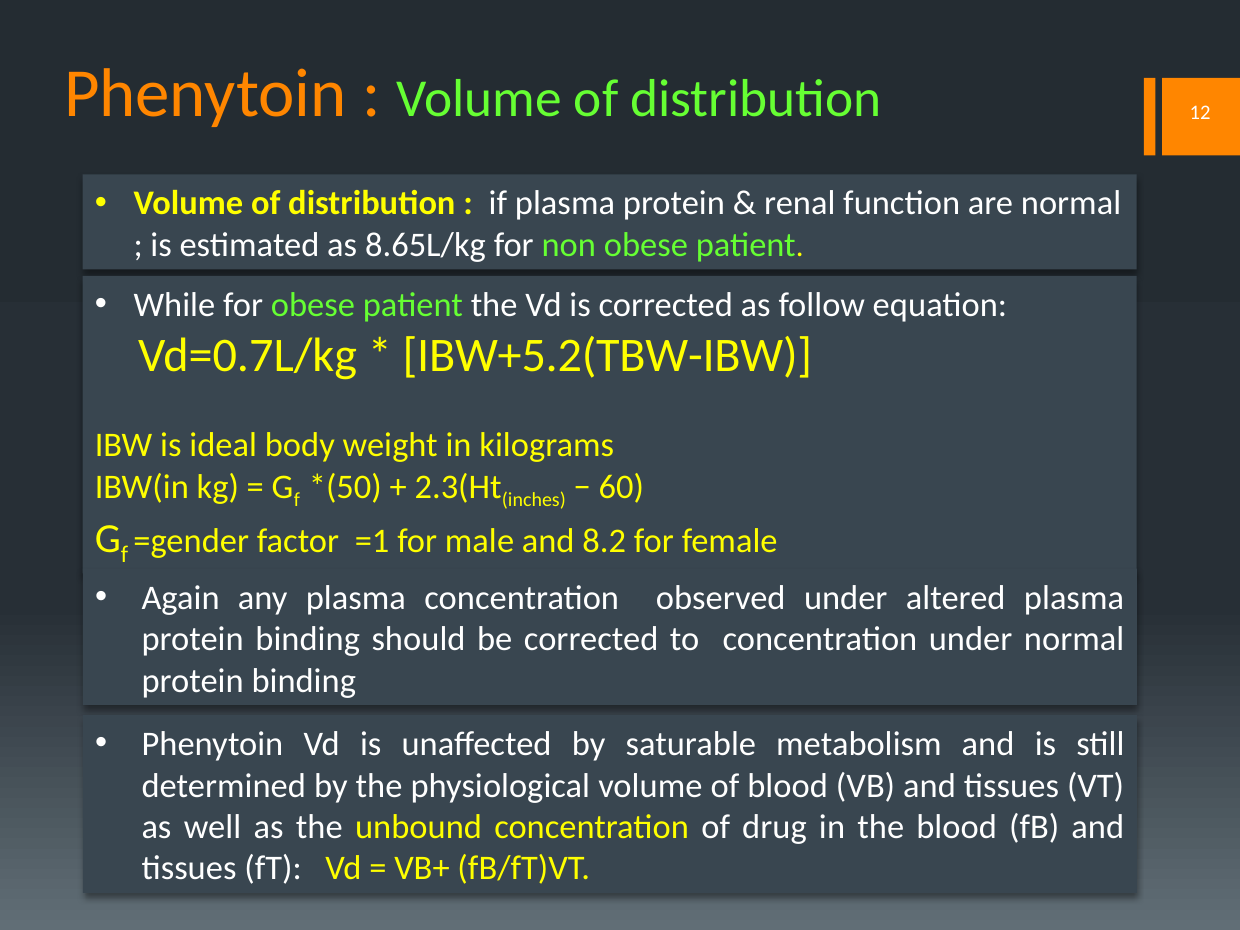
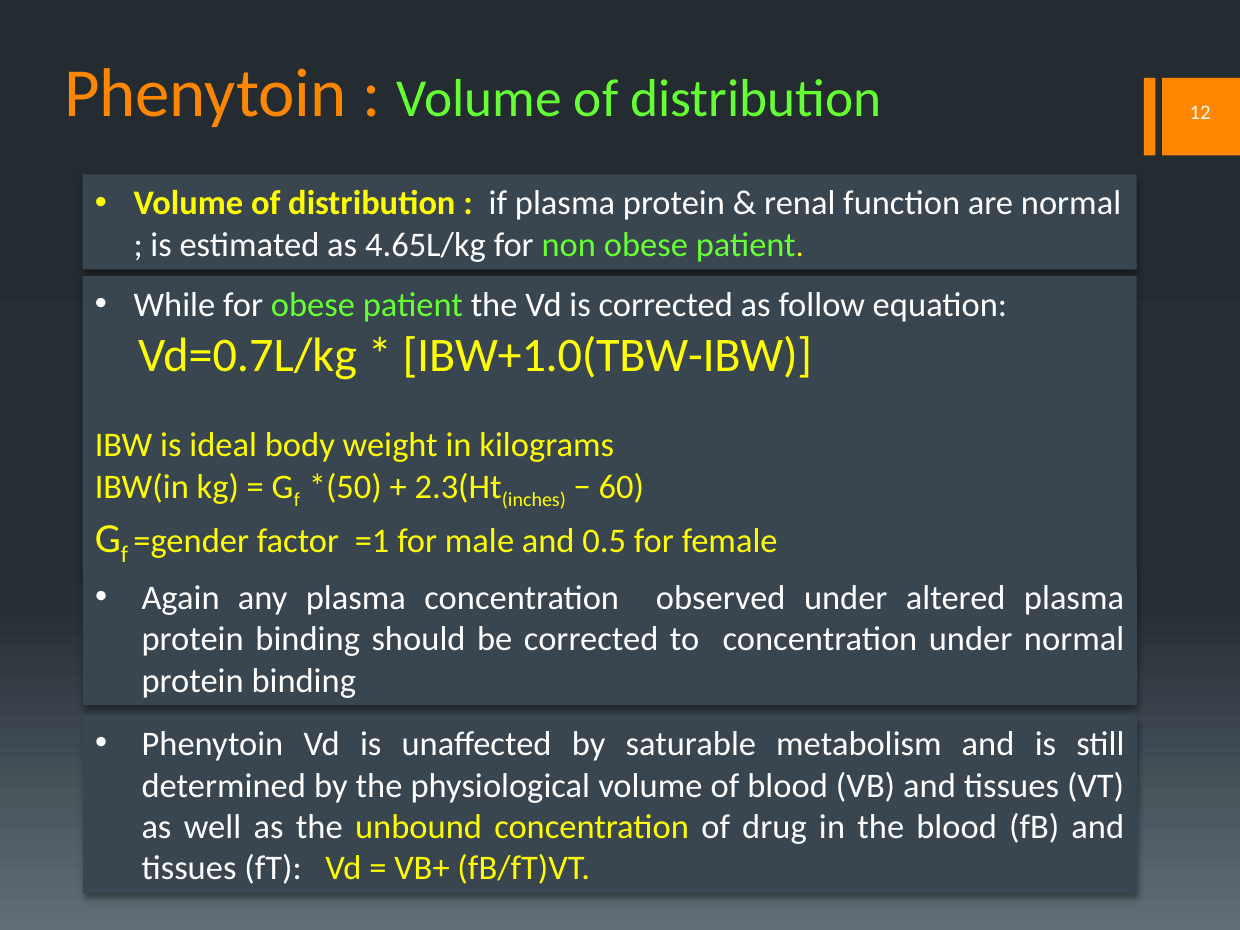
8.65L/kg: 8.65L/kg -> 4.65L/kg (426, 245)
IBW+5.2(TBW-IBW: IBW+5.2(TBW-IBW -> IBW+1.0(TBW-IBW (607, 356)
8.2: 8.2 -> 0.5 (604, 541)
